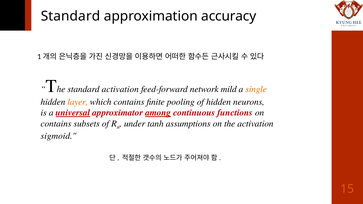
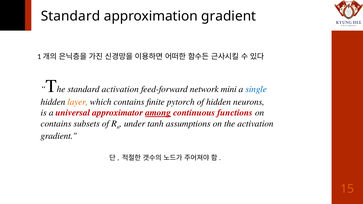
approximation accuracy: accuracy -> gradient (229, 16)
mild: mild -> mini (229, 89)
single colour: orange -> blue (256, 89)
pooling: pooling -> pytorch (181, 102)
universal underline: present -> none (73, 113)
sigmoid: sigmoid -> gradient (59, 136)
